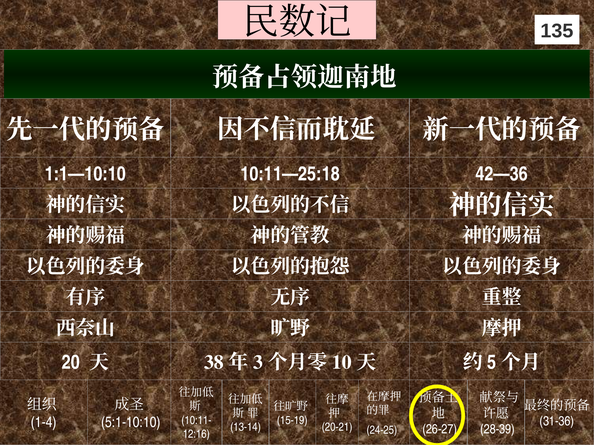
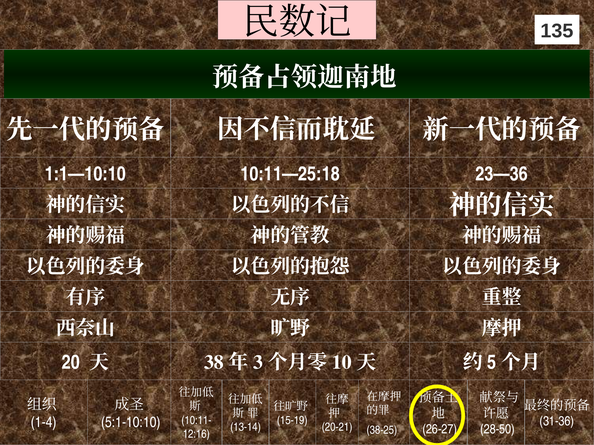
42—36: 42—36 -> 23—36 (502, 174)
28-39: 28-39 -> 28-50 (498, 430)
24-25: 24-25 -> 38-25 (382, 431)
